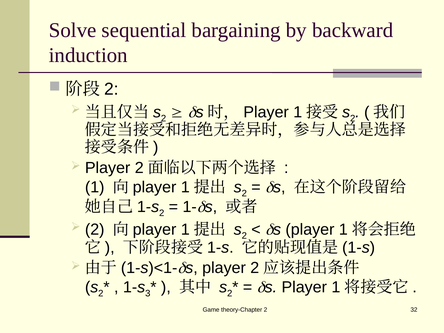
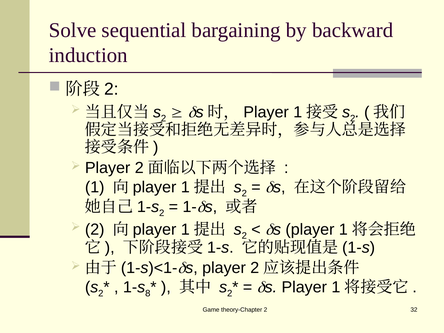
3: 3 -> 8 (148, 293)
